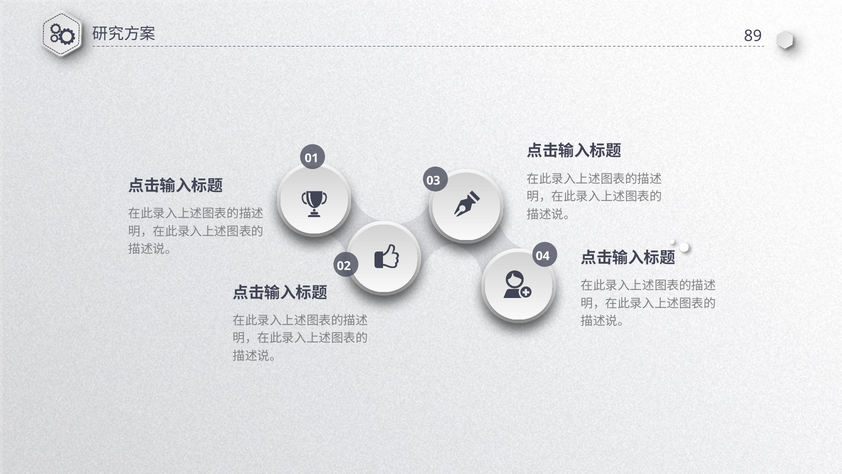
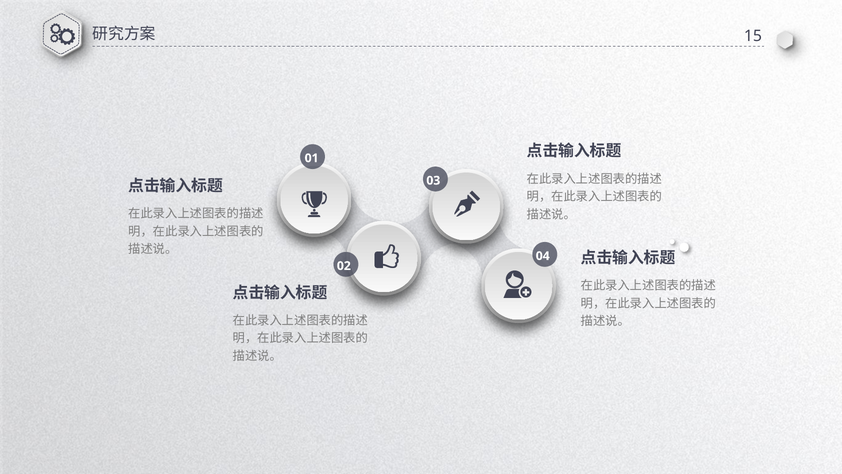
89: 89 -> 15 (753, 36)
